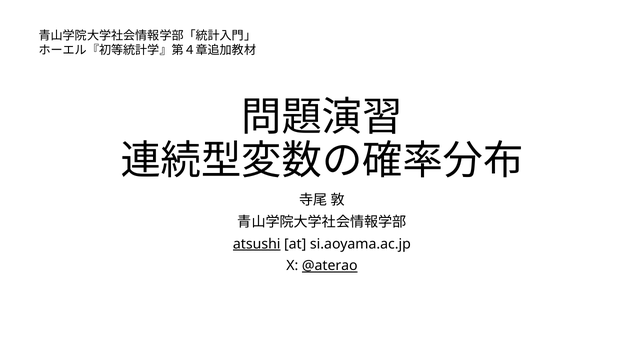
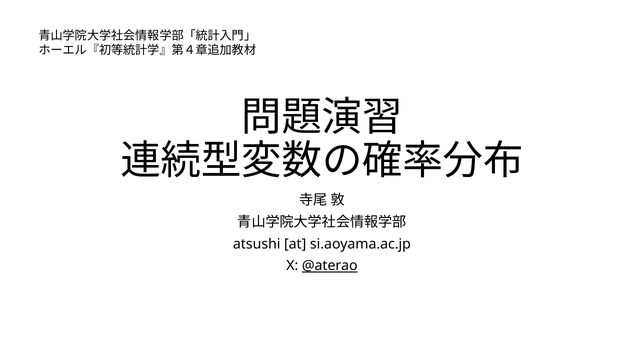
atsushi underline: present -> none (257, 244)
